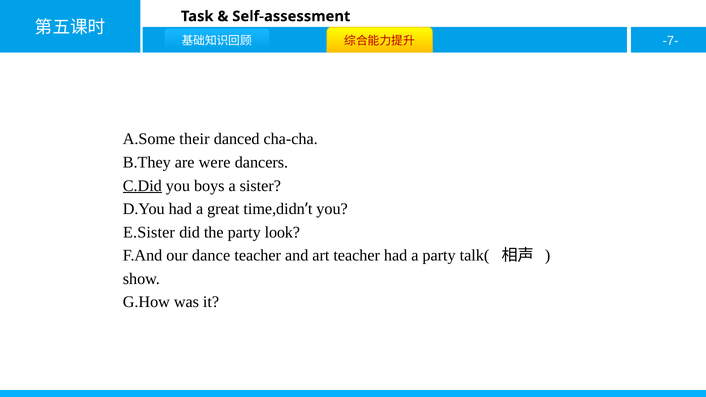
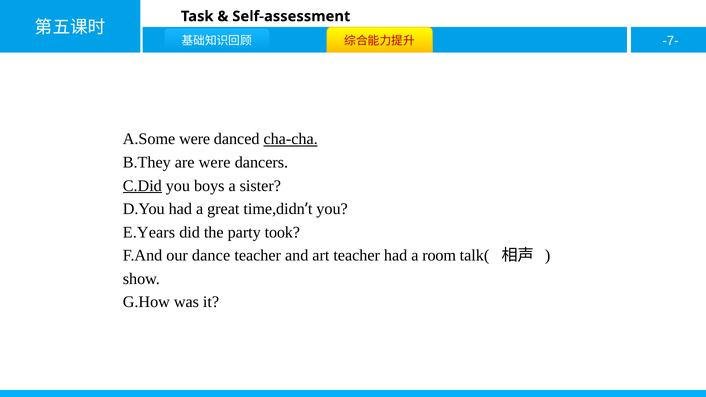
A.Some their: their -> were (195, 139)
cha-cha underline: none -> present (291, 139)
E.Sister: E.Sister -> E.Years (149, 232)
look: look -> took (282, 232)
a party: party -> room (439, 256)
